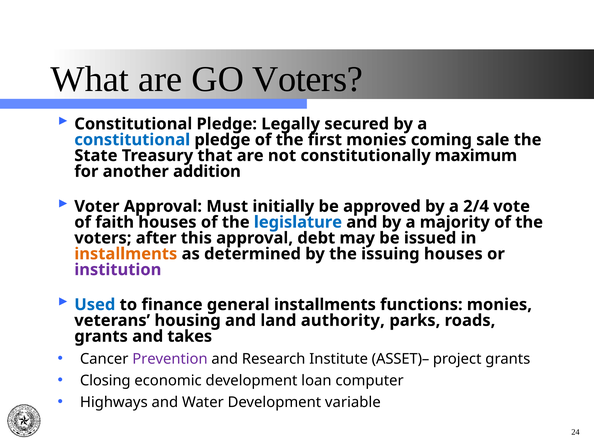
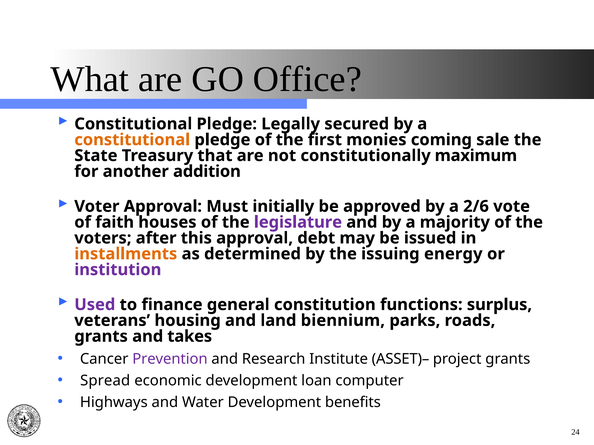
GO Voters: Voters -> Office (307, 79)
constitutional colour: blue -> orange (132, 140)
2/4: 2/4 -> 2/6 (476, 207)
legislature colour: blue -> purple (298, 222)
issuing houses: houses -> energy (453, 254)
Used colour: blue -> purple (95, 305)
general installments: installments -> constitution (325, 305)
functions monies: monies -> surplus (499, 305)
authority: authority -> biennium (343, 321)
Closing: Closing -> Spread (105, 381)
variable: variable -> benefits (353, 403)
